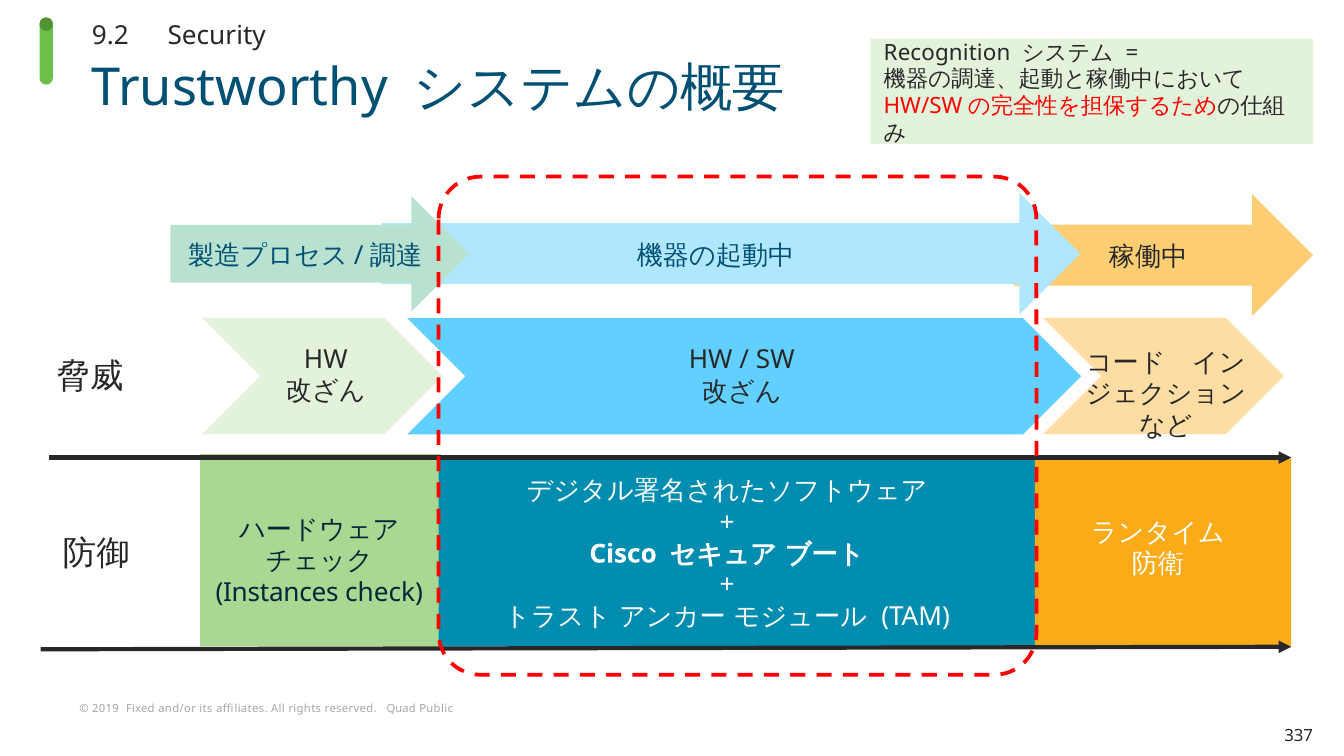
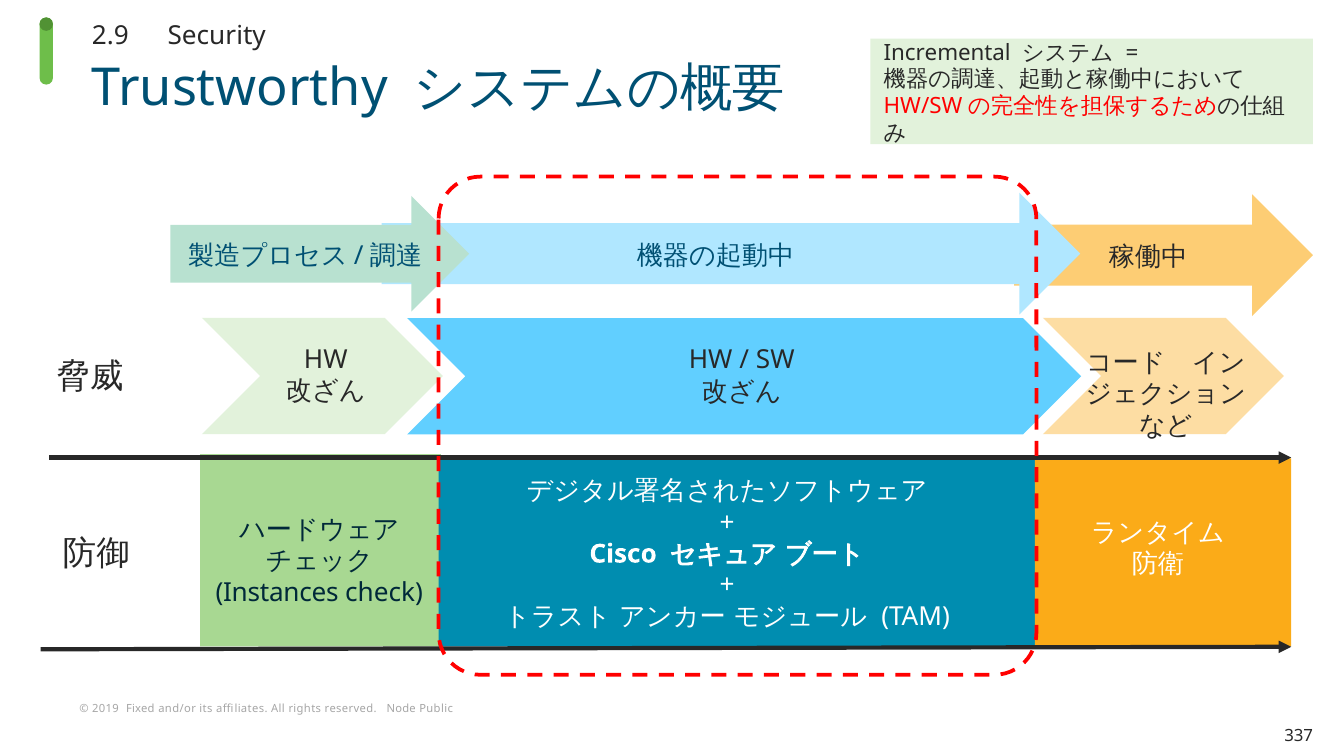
9.2: 9.2 -> 2.9 (110, 36)
Recognition: Recognition -> Incremental (947, 53)
Quad: Quad -> Node (401, 709)
